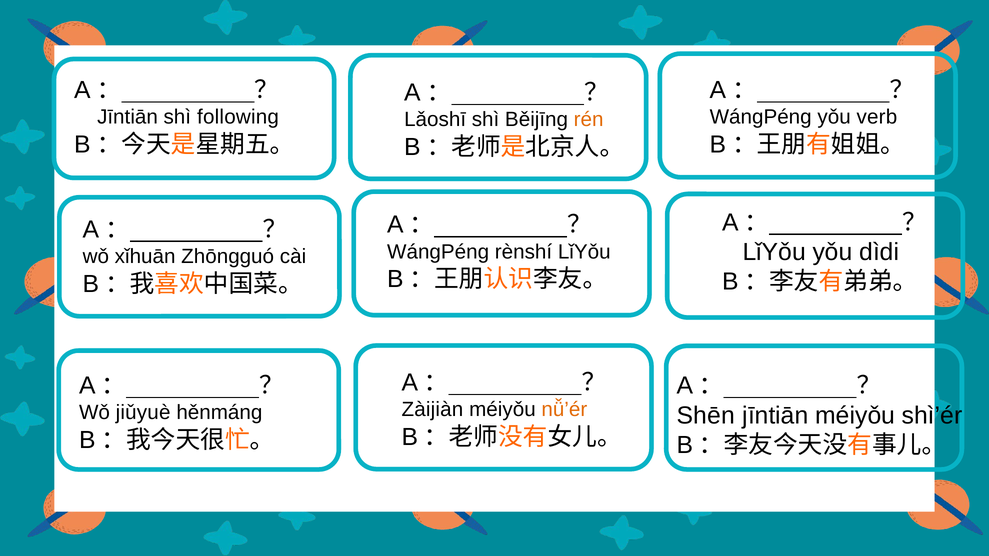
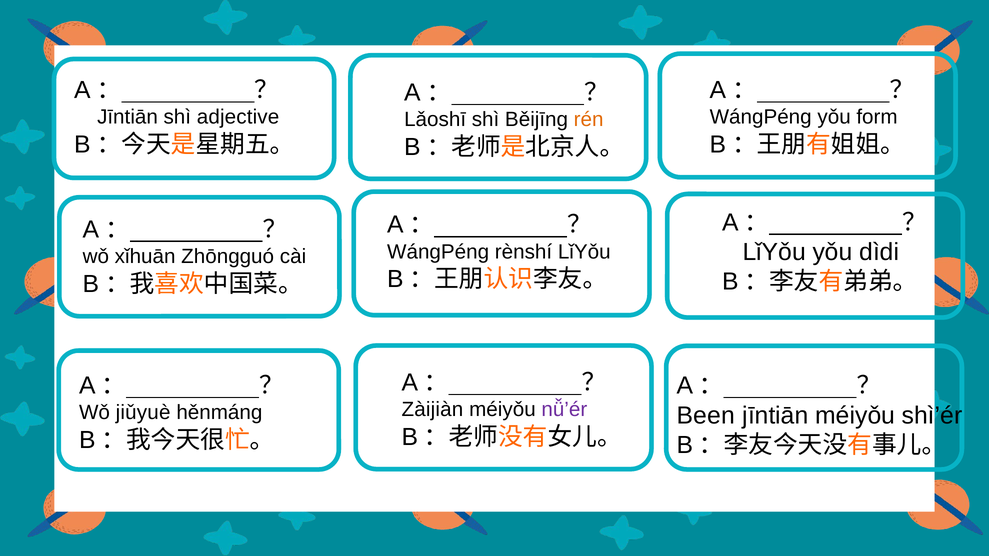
following: following -> adjective (238, 117)
verb: verb -> form (877, 117)
nǚ’ér colour: orange -> purple (564, 410)
Shēn: Shēn -> Been (706, 416)
